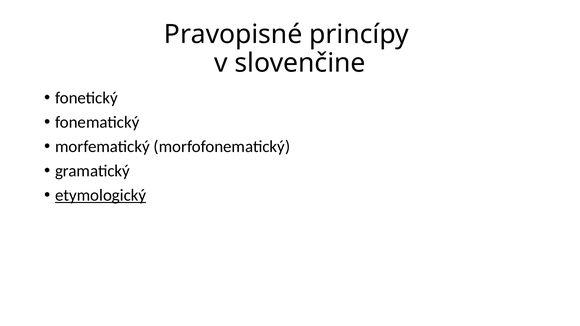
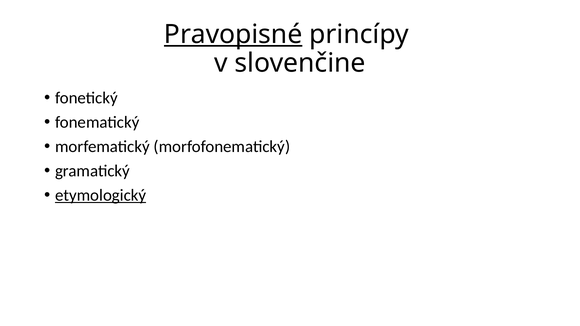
Pravopisné underline: none -> present (233, 34)
